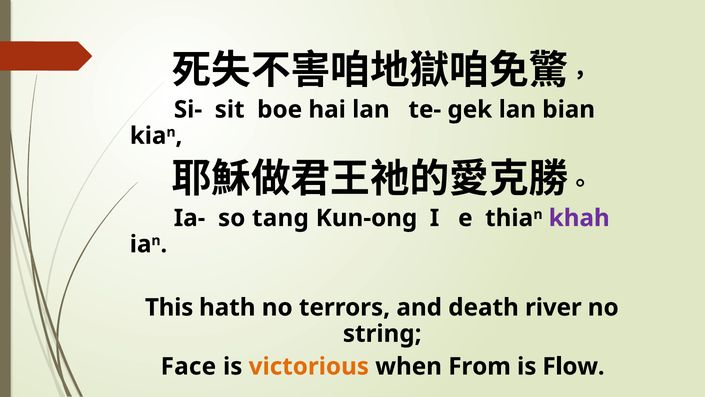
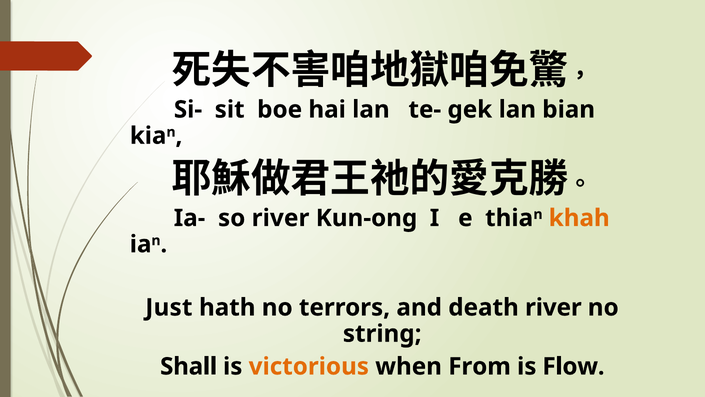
so tang: tang -> river (280, 218)
khah colour: purple -> orange (579, 218)
This: This -> Just (169, 307)
Face: Face -> Shall (189, 366)
